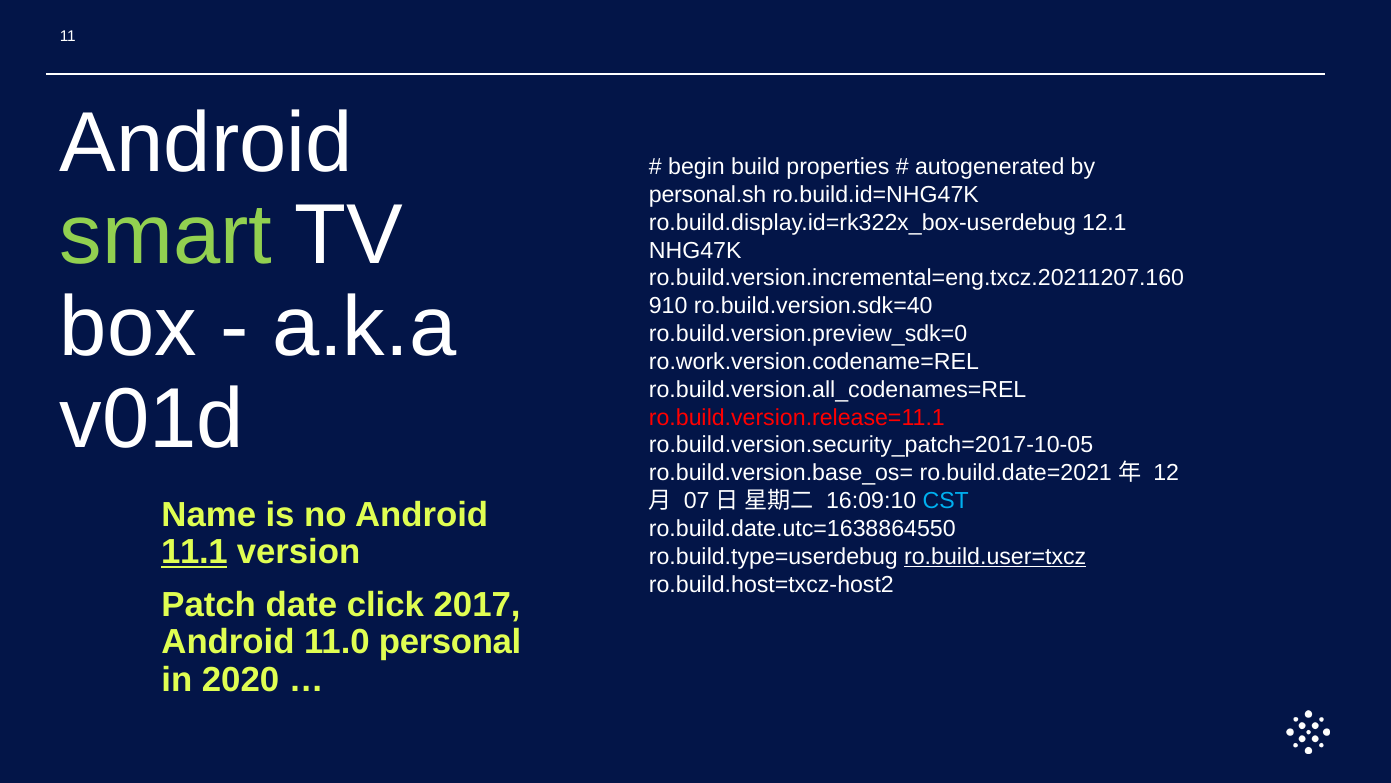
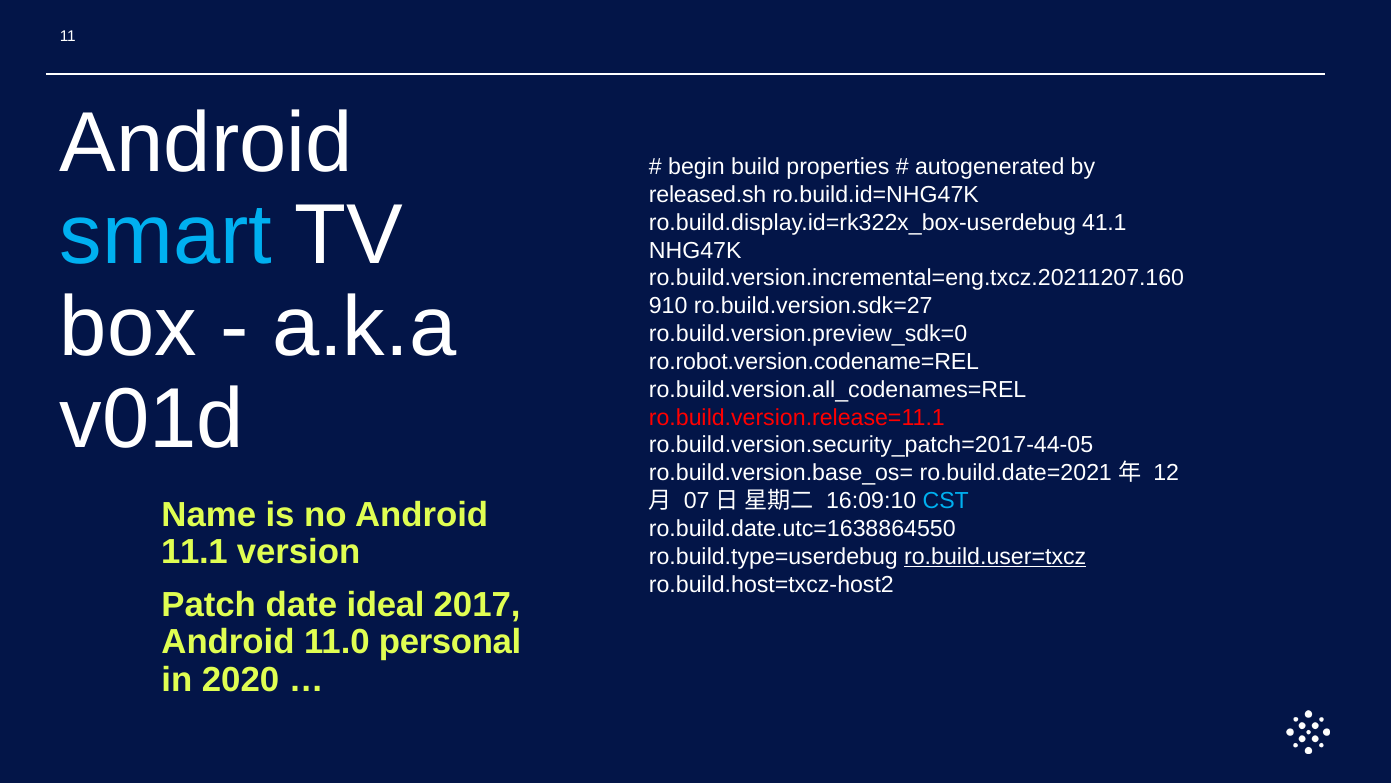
personal.sh: personal.sh -> released.sh (708, 195)
smart colour: light green -> light blue (166, 235)
12.1: 12.1 -> 41.1 (1104, 222)
ro.build.version.sdk=40: ro.build.version.sdk=40 -> ro.build.version.sdk=27 (813, 306)
ro.work.version.codename=REL: ro.work.version.codename=REL -> ro.robot.version.codename=REL (814, 361)
ro.build.version.security_patch=2017-10-05: ro.build.version.security_patch=2017-10-05 -> ro.build.version.security_patch=2017-44-05 (871, 445)
11.1 underline: present -> none (195, 552)
click: click -> ideal (386, 604)
